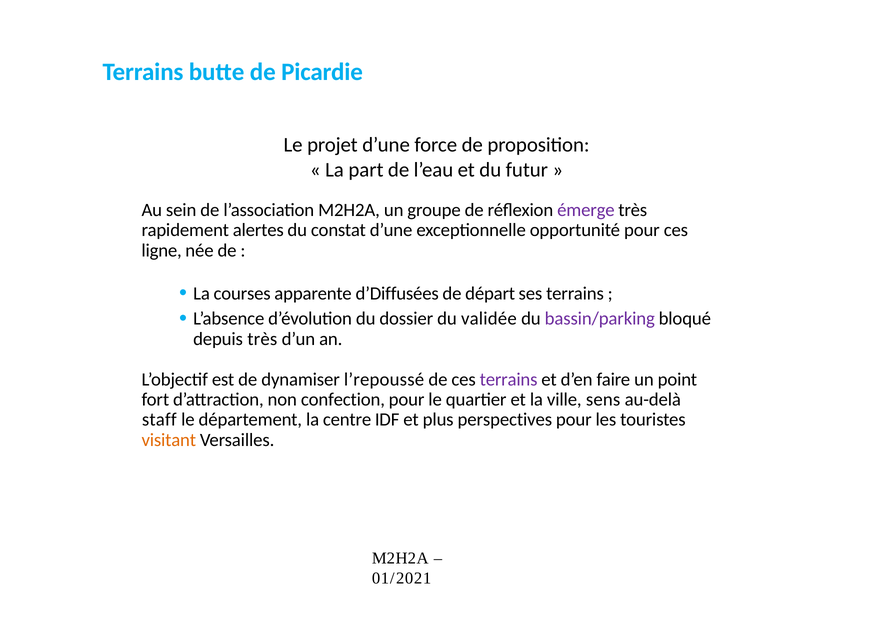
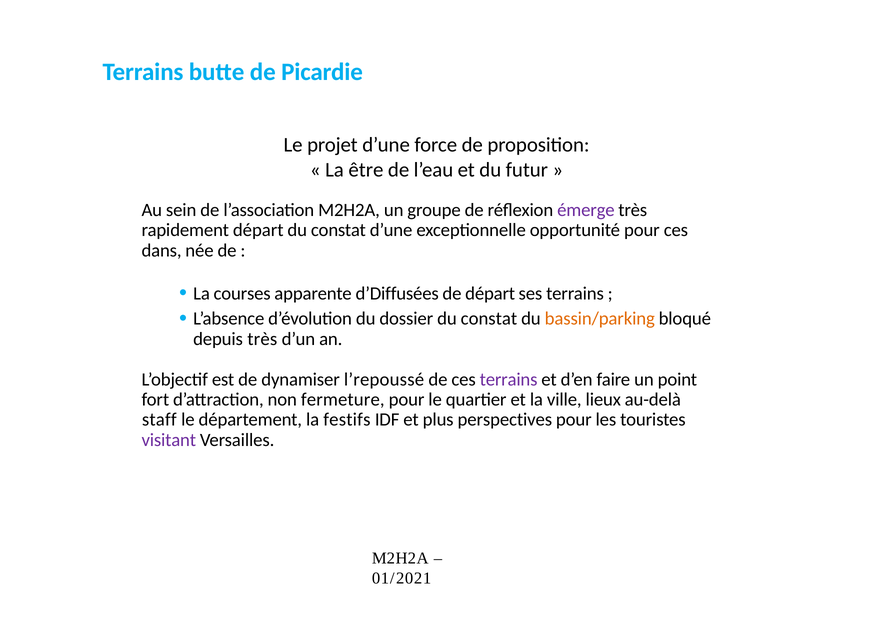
part: part -> être (366, 170)
rapidement alertes: alertes -> départ (258, 230)
ligne: ligne -> dans (162, 251)
dossier du validée: validée -> constat (489, 319)
bassin/parking colour: purple -> orange (600, 319)
confection: confection -> fermeture (343, 400)
sens: sens -> lieux (603, 400)
centre: centre -> festifs (347, 420)
visitant colour: orange -> purple (169, 440)
